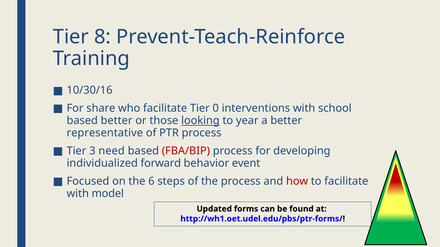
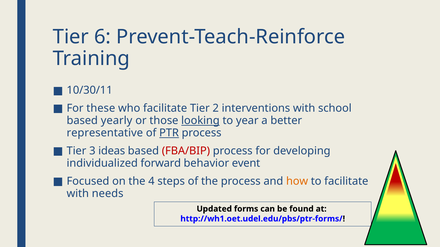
8: 8 -> 6 (103, 37)
10/30/16: 10/30/16 -> 10/30/11 (90, 90)
share: share -> these (101, 108)
0: 0 -> 2 (216, 108)
based better: better -> yearly (117, 121)
PTR underline: none -> present (169, 133)
need: need -> ideas (112, 151)
6: 6 -> 4 (151, 181)
how colour: red -> orange (297, 181)
model: model -> needs (108, 194)
